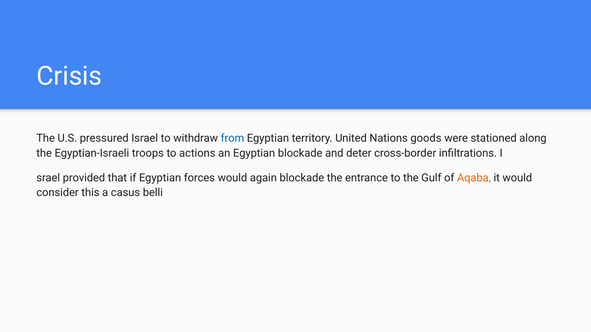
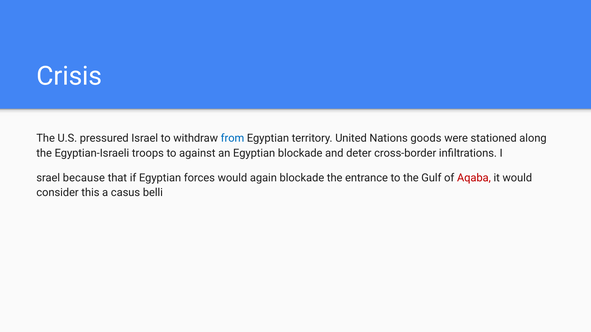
actions: actions -> against (197, 153)
provided: provided -> because (84, 178)
Aqaba colour: orange -> red (474, 178)
